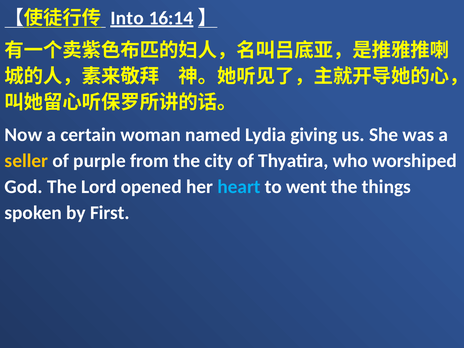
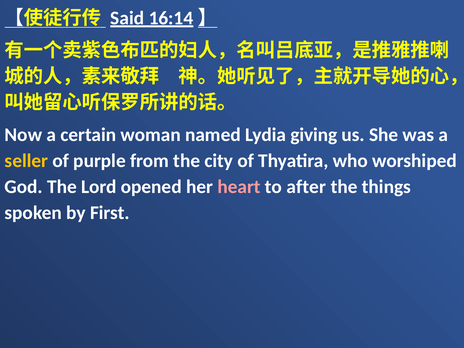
Into: Into -> Said (127, 18)
heart colour: light blue -> pink (239, 187)
went: went -> after (306, 187)
